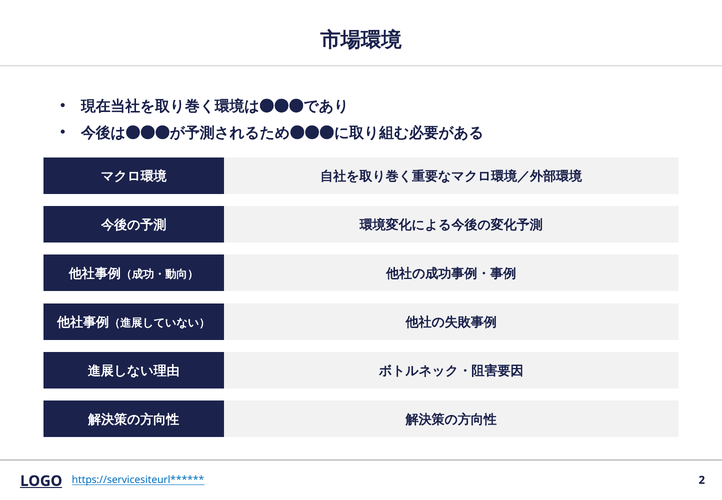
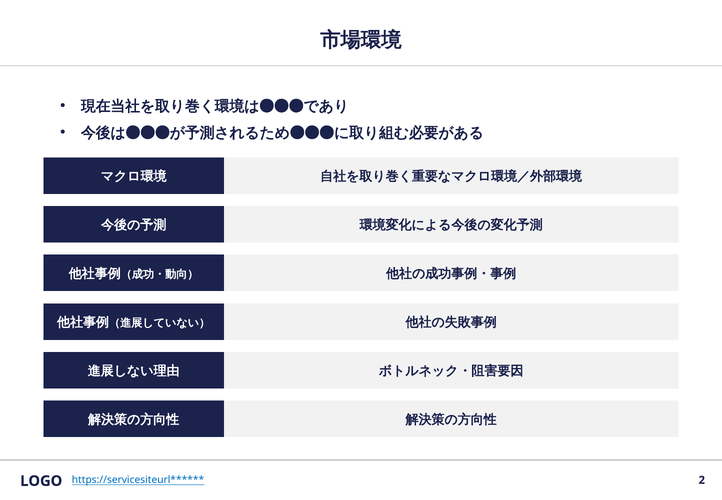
LOGO underline: present -> none (41, 481)
